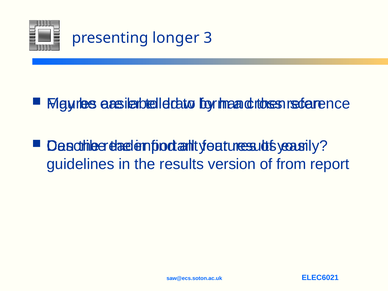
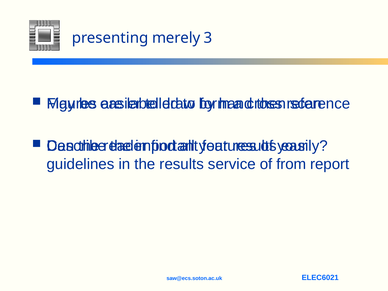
longer: longer -> merely (176, 38)
version: version -> service (232, 164)
